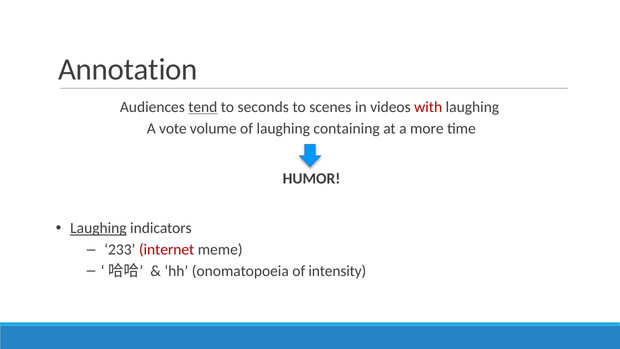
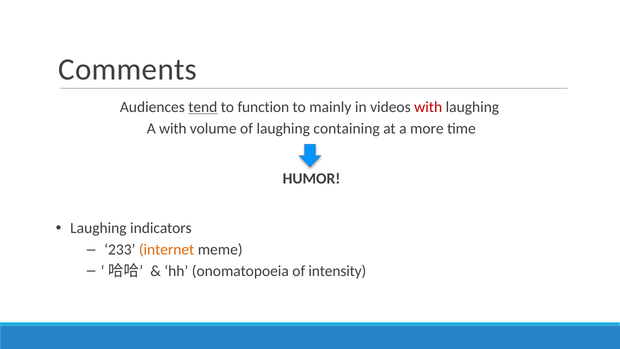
Annotation: Annotation -> Comments (128, 69)
seconds: seconds -> function (263, 107)
scenes: scenes -> mainly (330, 107)
A vote: vote -> with (173, 128)
Laughing underline: present -> none (98, 228)
internet colour: red -> orange (167, 250)
